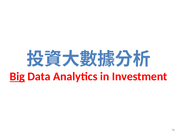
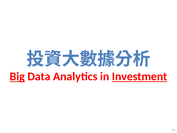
Investment underline: none -> present (140, 76)
